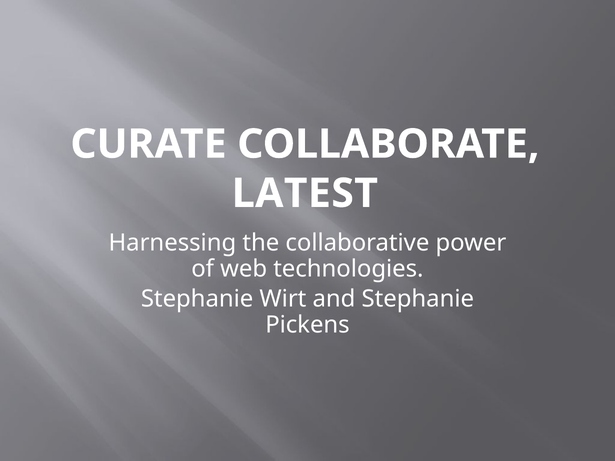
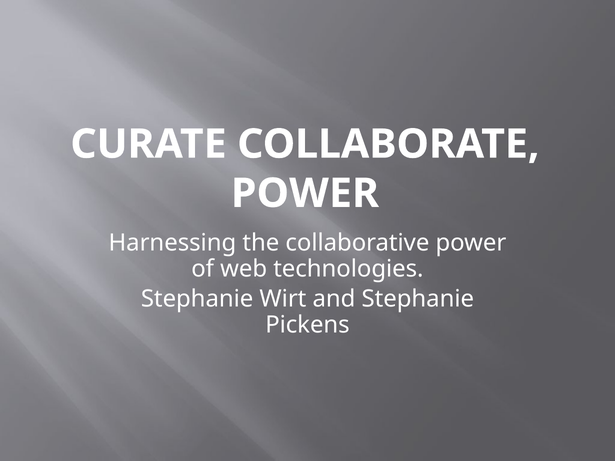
LATEST: LATEST -> POWER (305, 193)
